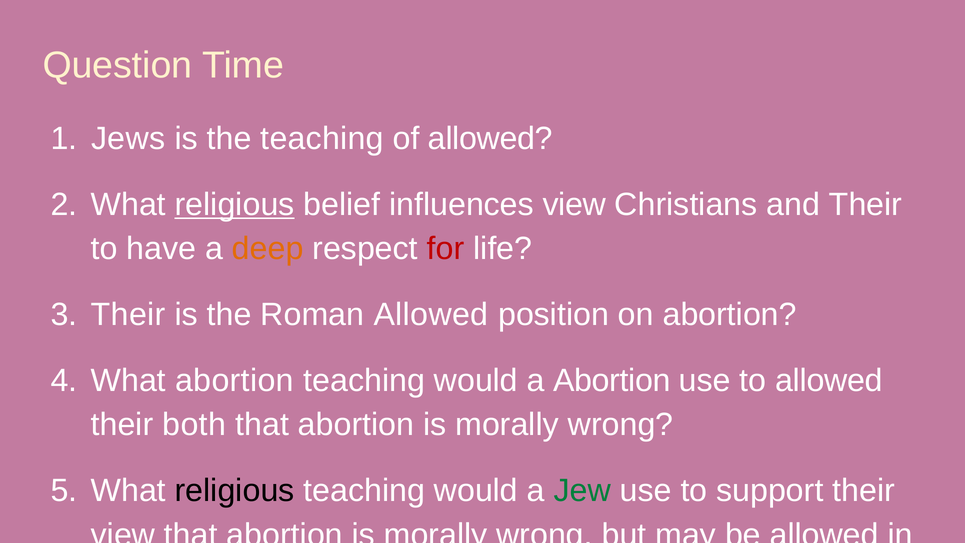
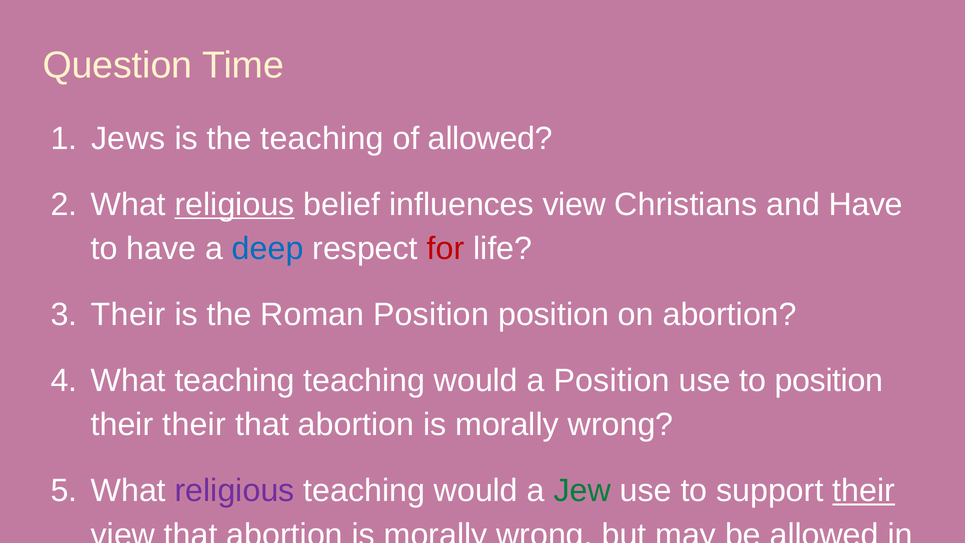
and Their: Their -> Have (866, 204)
deep colour: orange -> blue (268, 249)
Roman Allowed: Allowed -> Position (431, 315)
What abortion: abortion -> teaching (235, 380)
a Abortion: Abortion -> Position (612, 380)
to allowed: allowed -> position (829, 380)
their both: both -> their (194, 425)
religious colour: black -> purple (235, 490)
their underline: none -> present (864, 490)
